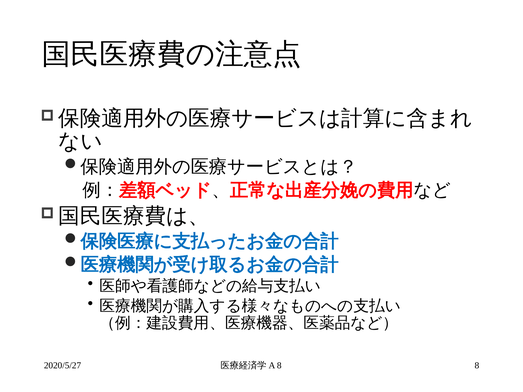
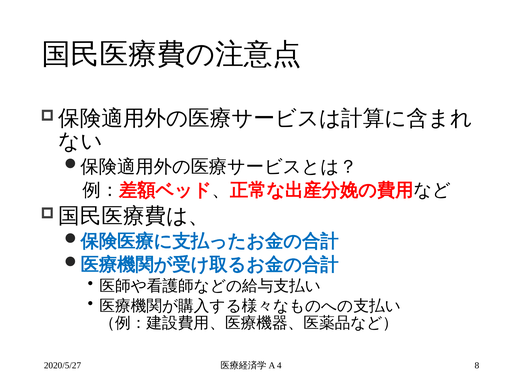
8: 8 -> 4 (279, 366)
